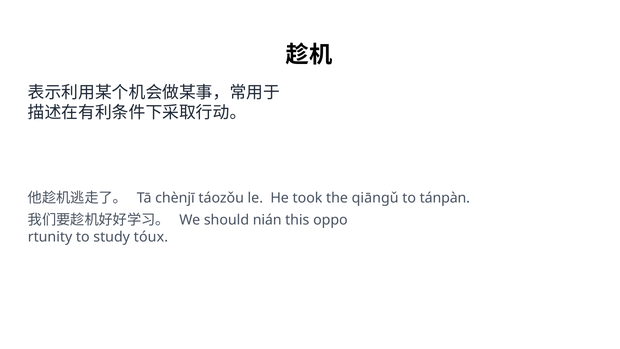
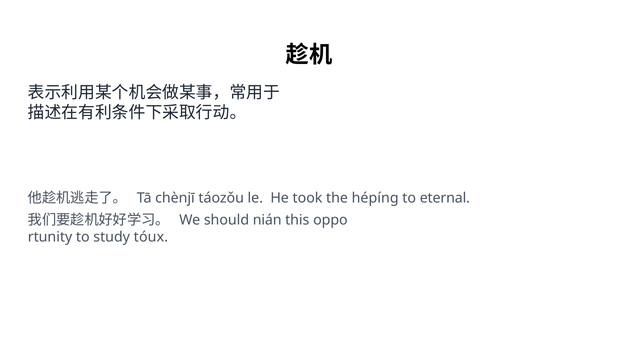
qiāngǔ: qiāngǔ -> hépíng (375, 198)
tánpàn: tánpàn -> eternal (445, 198)
